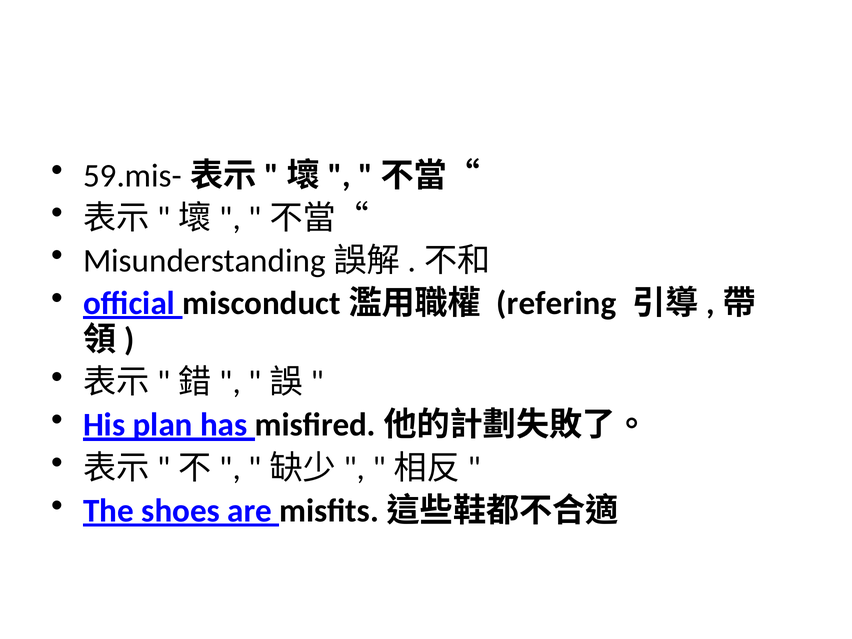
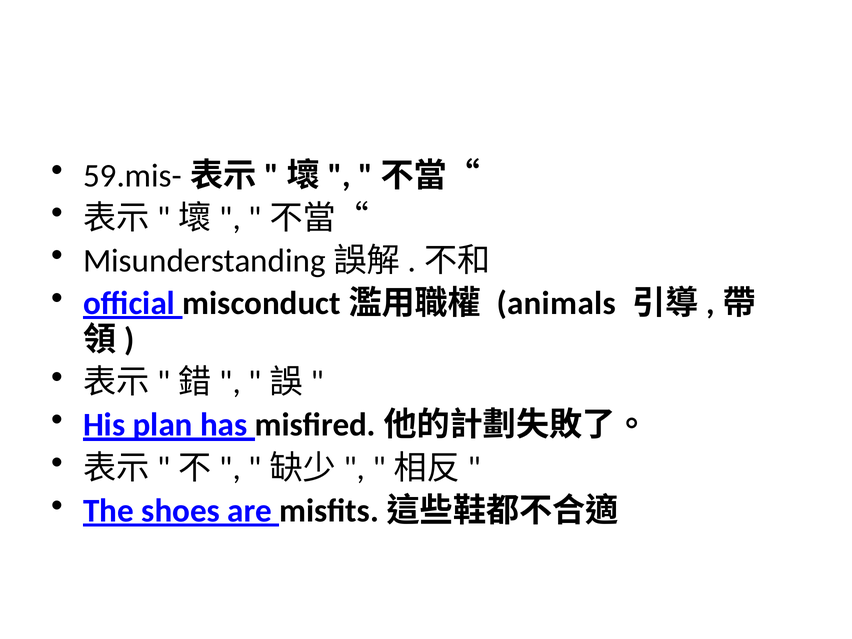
refering: refering -> animals (556, 303)
